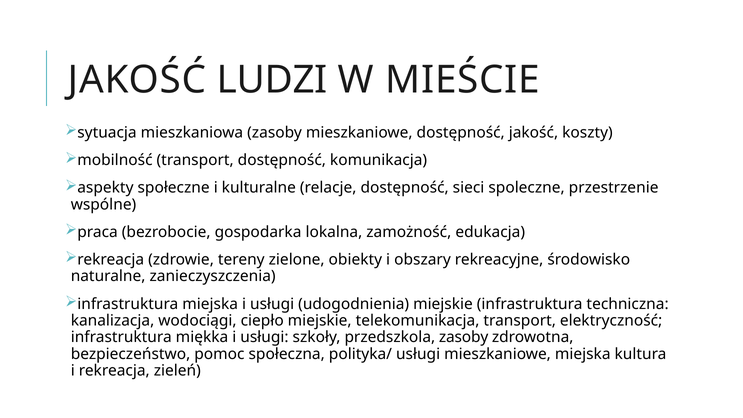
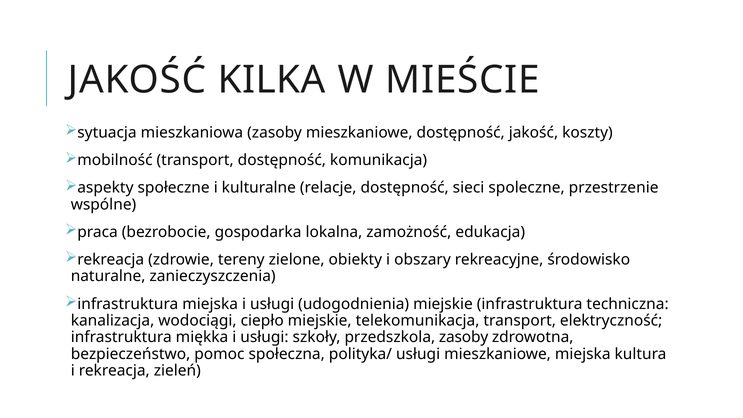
LUDZI: LUDZI -> KILKA (272, 80)
